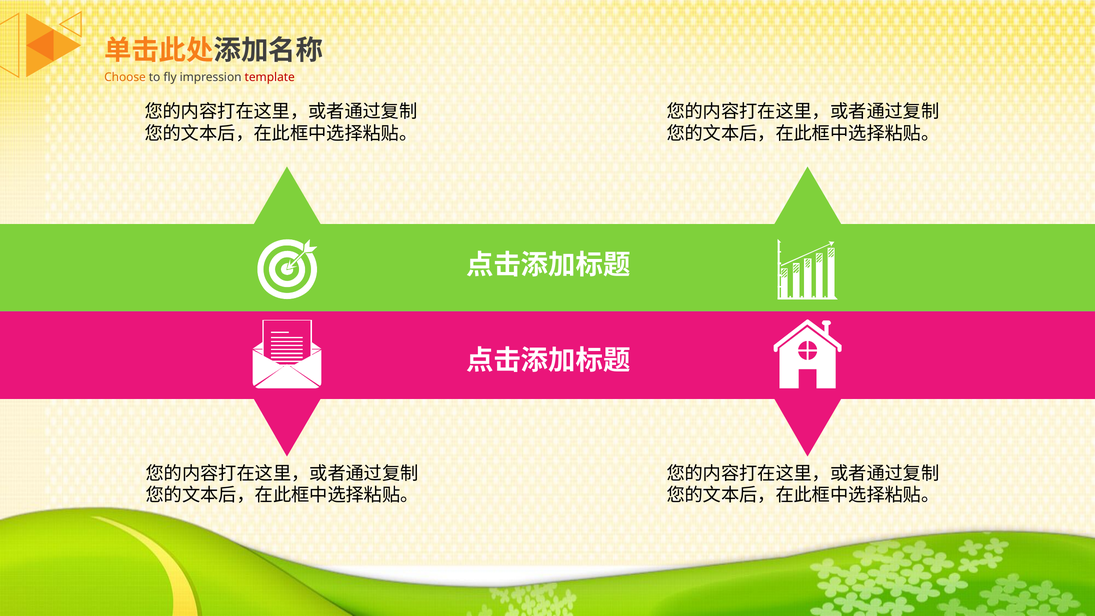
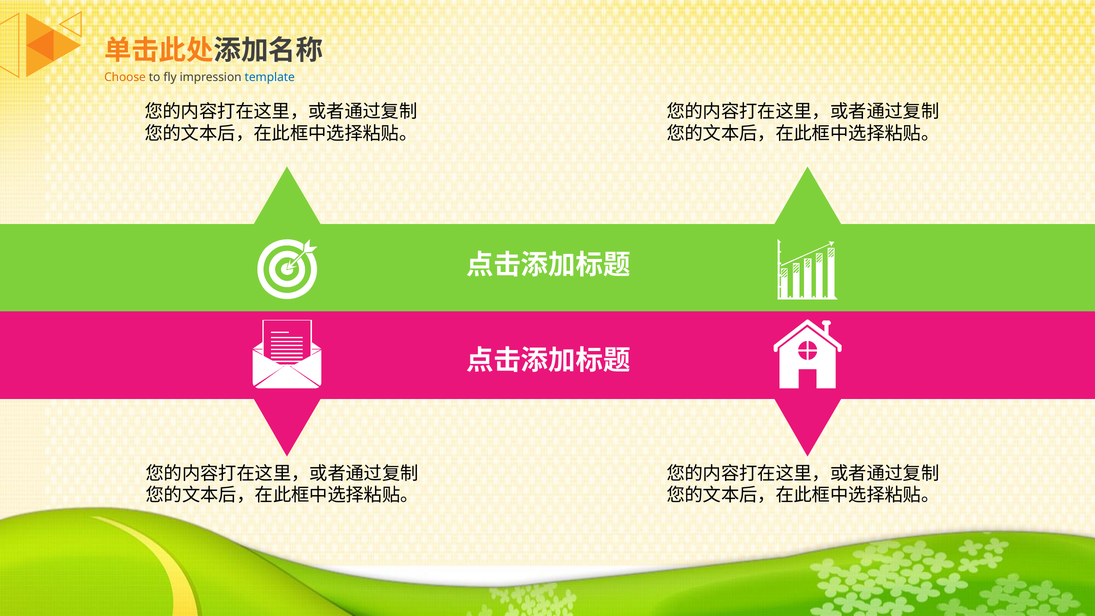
template colour: red -> blue (270, 77)
